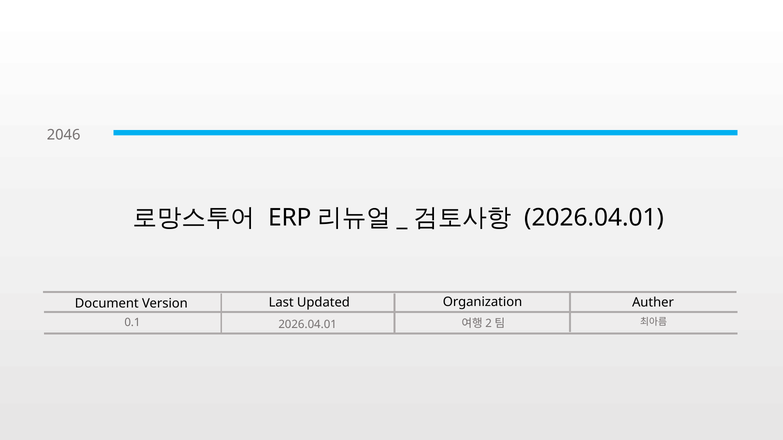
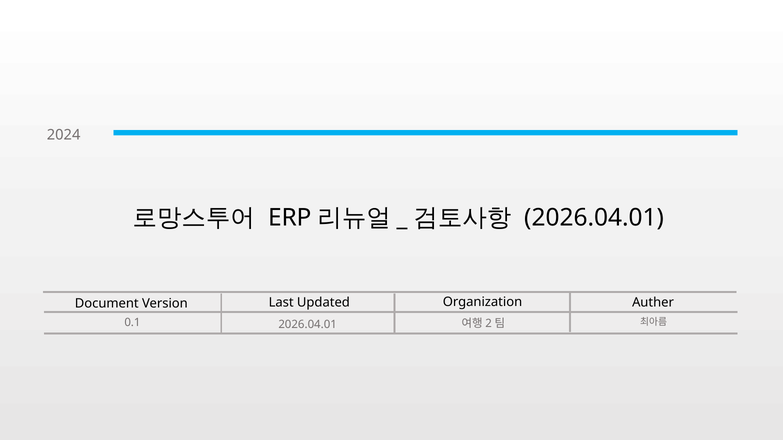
2046: 2046 -> 2024 (64, 135)
